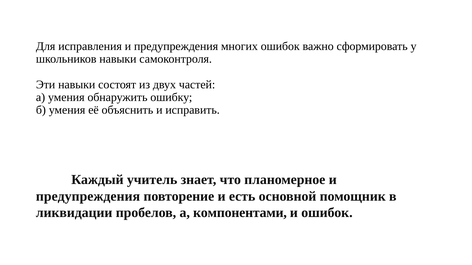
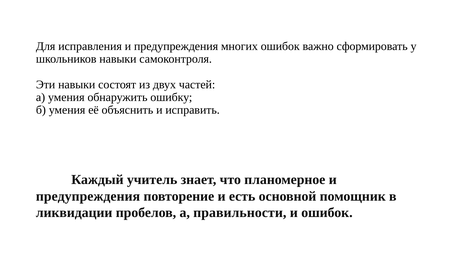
компонентами: компонентами -> правильности (240, 213)
